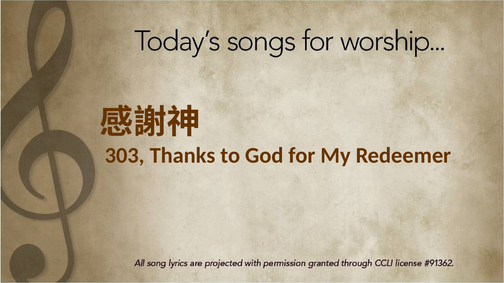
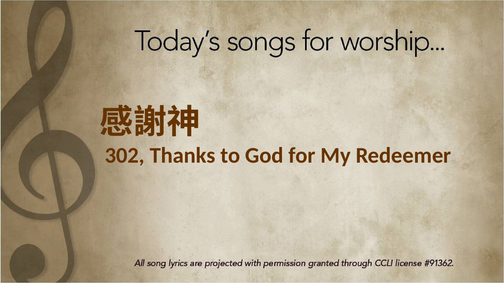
303: 303 -> 302 (125, 156)
